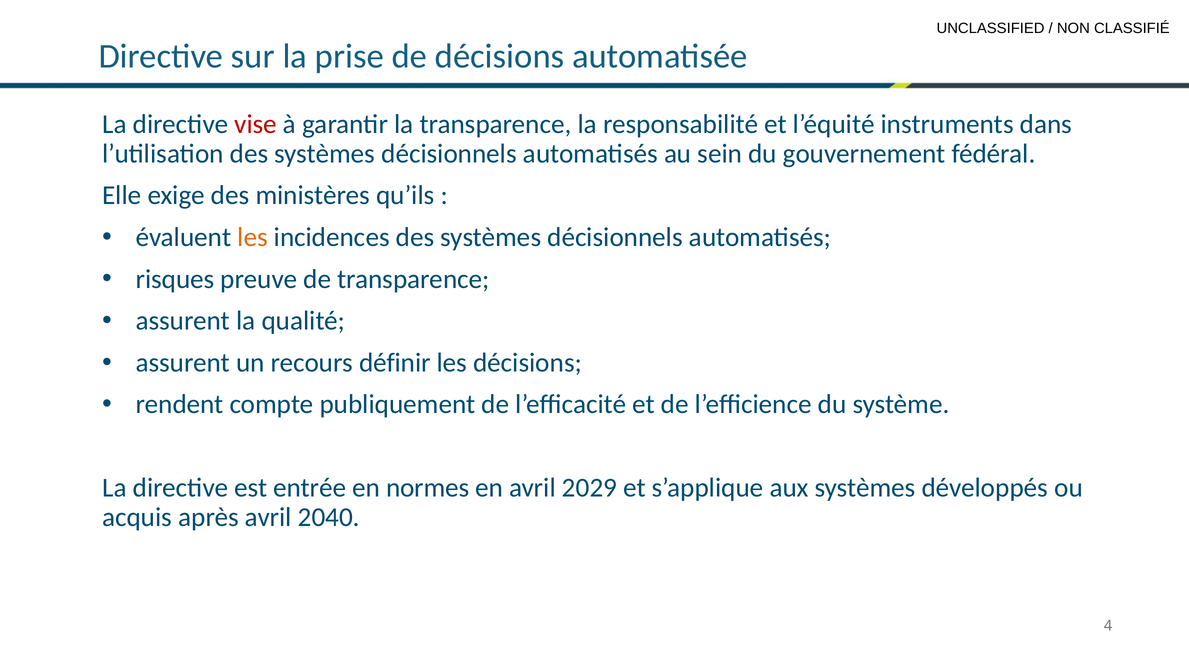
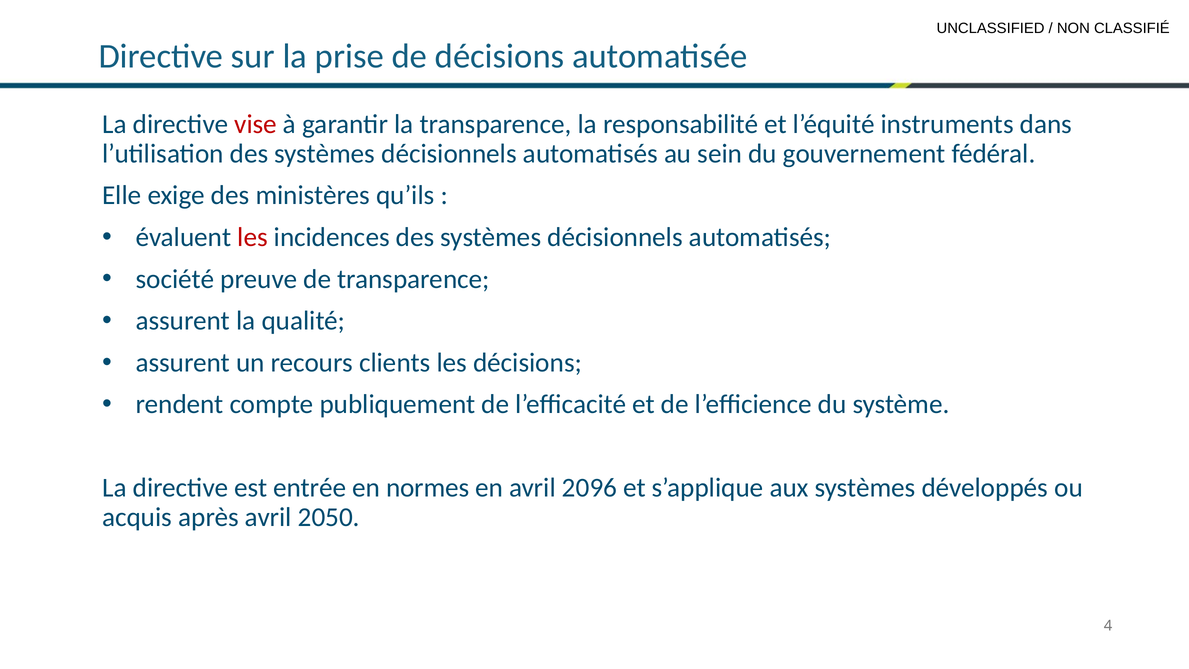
les colour: orange -> red (252, 237)
risques: risques -> société (175, 279)
définir: définir -> clients (395, 362)
2029: 2029 -> 2096 (590, 488)
2040: 2040 -> 2050 (329, 517)
